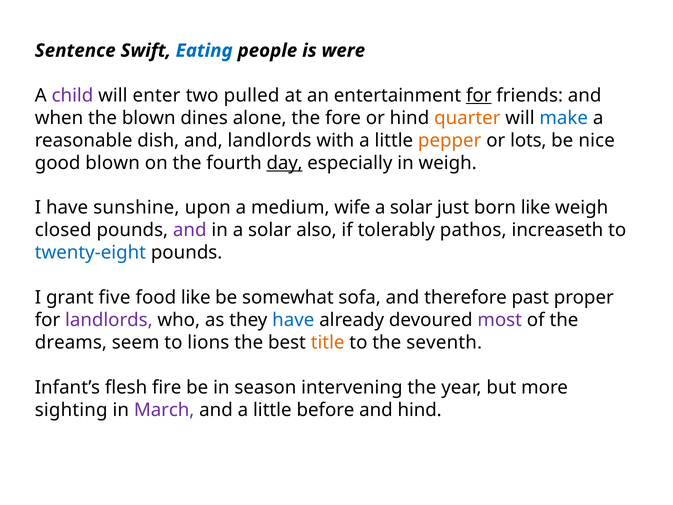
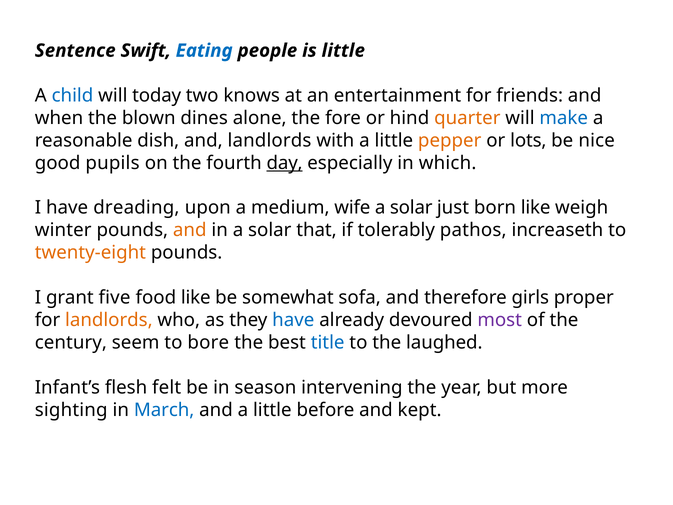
is were: were -> little (343, 51)
child colour: purple -> blue (72, 95)
enter: enter -> today (157, 95)
pulled: pulled -> knows (252, 95)
for underline: present -> none (479, 95)
good blown: blown -> pupils (113, 163)
in weigh: weigh -> which (448, 163)
sunshine: sunshine -> dreading (136, 208)
closed: closed -> winter (63, 230)
and colour: purple -> orange (190, 230)
also: also -> that (317, 230)
twenty-eight colour: blue -> orange (90, 253)
past: past -> girls (530, 297)
landlords colour: purple -> orange (109, 320)
dreams: dreams -> century (71, 342)
lions: lions -> bore (208, 342)
title colour: orange -> blue (328, 342)
seventh: seventh -> laughed (444, 342)
fire: fire -> felt (167, 387)
March colour: purple -> blue (164, 410)
and hind: hind -> kept (420, 410)
